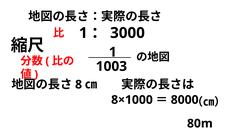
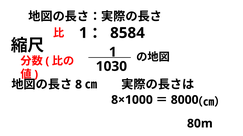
3000: 3000 -> 8584 (127, 33)
1003: 1003 -> 1030 (111, 67)
